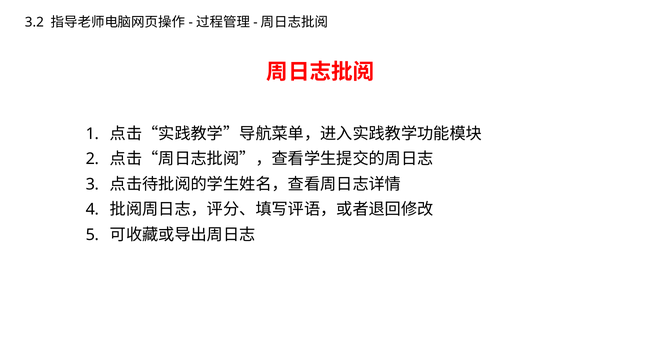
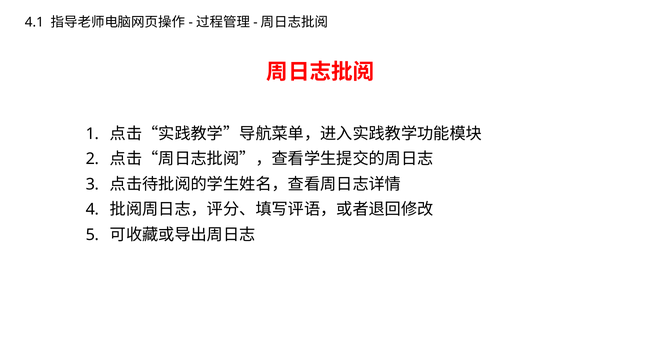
3.2: 3.2 -> 4.1 (34, 22)
